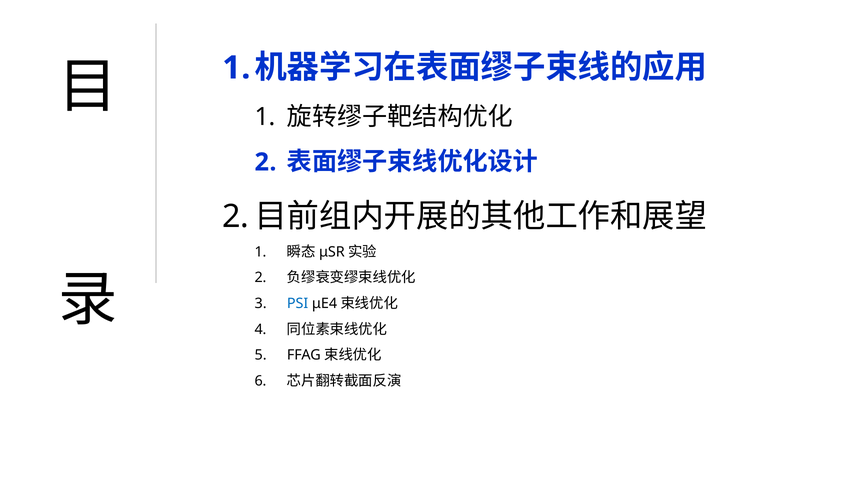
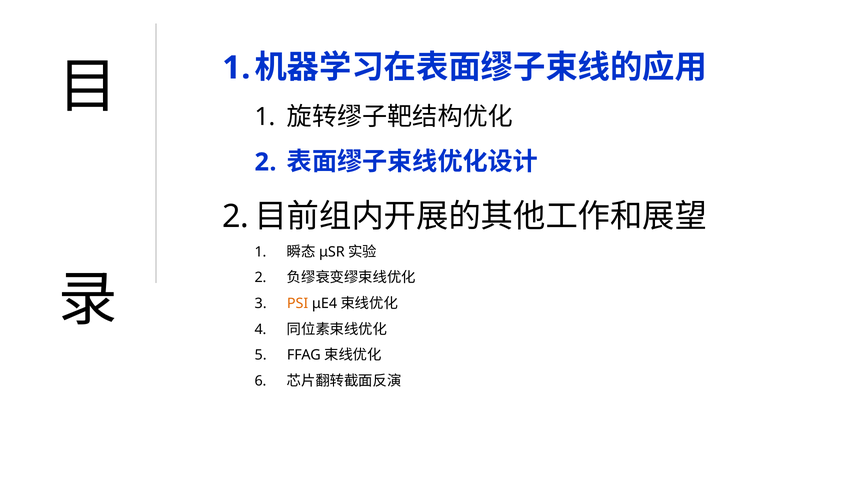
PSI colour: blue -> orange (298, 303)
